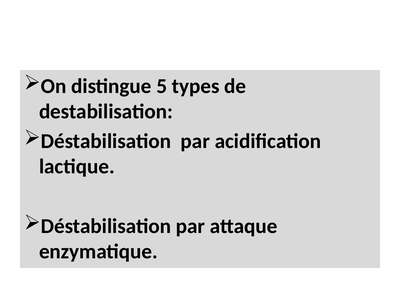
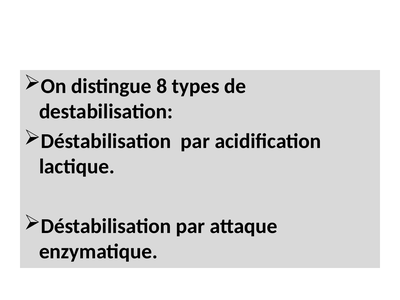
5: 5 -> 8 (162, 86)
